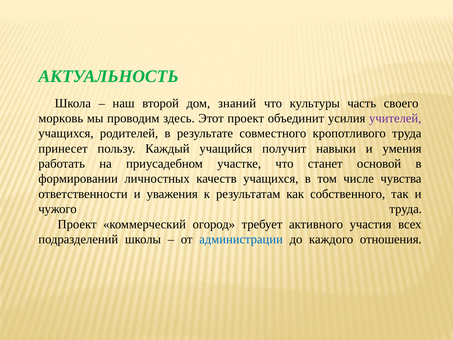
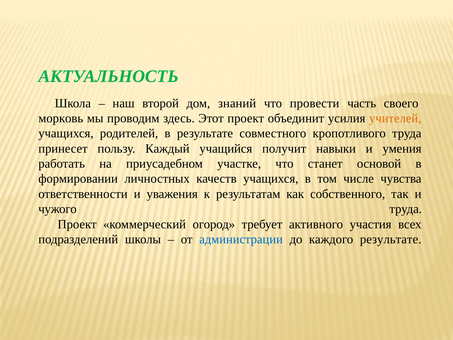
культуры: культуры -> провести (315, 103)
учителей colour: purple -> orange (395, 118)
каждого отношения: отношения -> результате (391, 239)
